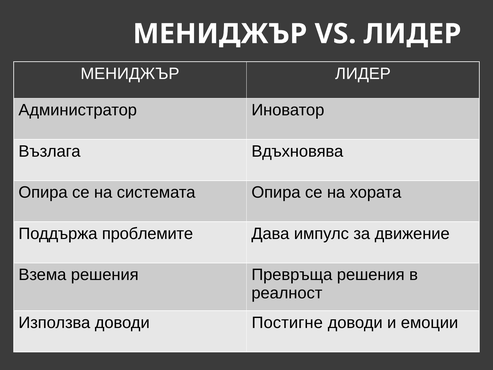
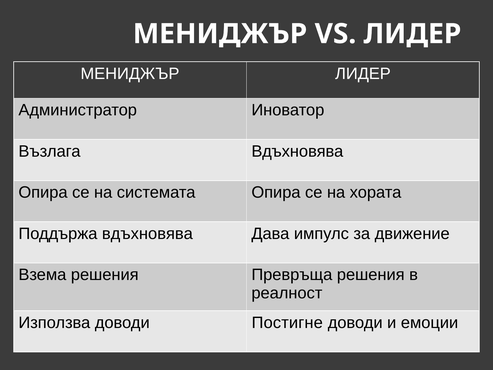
Поддържа проблемите: проблемите -> вдъхновява (147, 234)
